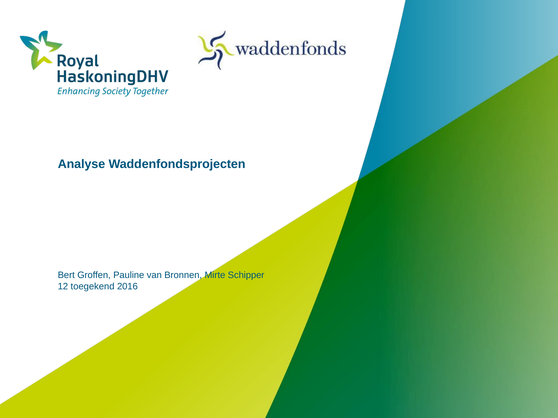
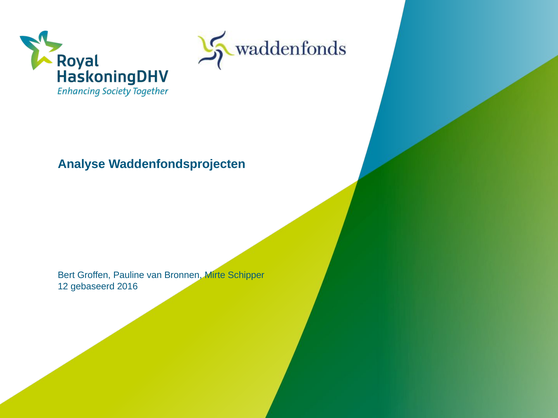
toegekend: toegekend -> gebaseerd (93, 286)
